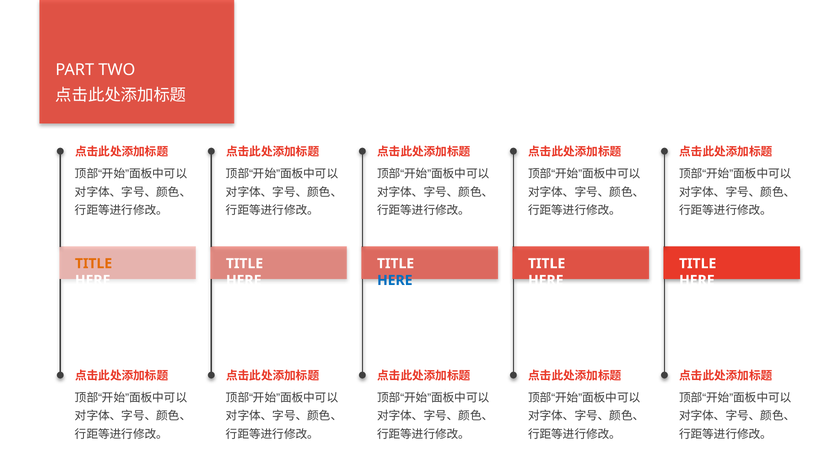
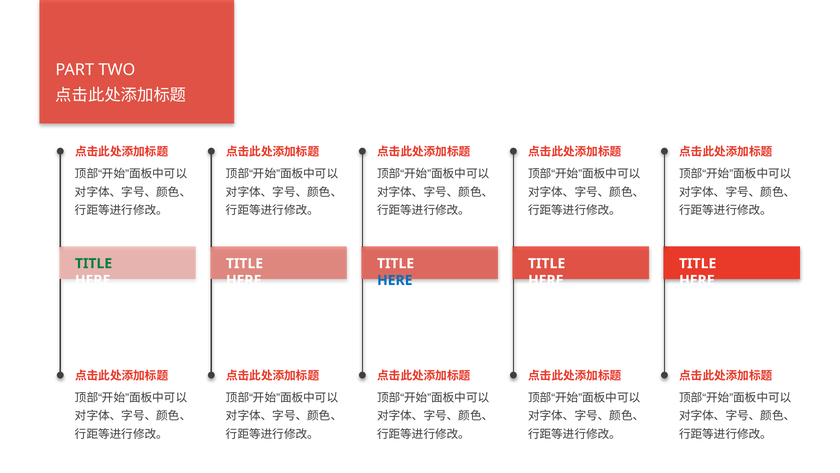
TITLE colour: orange -> green (93, 263)
